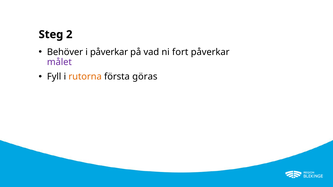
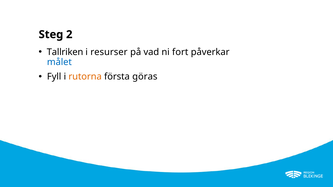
Behöver: Behöver -> Tallriken (65, 52)
i påverkar: påverkar -> resurser (109, 52)
målet colour: purple -> blue (59, 62)
